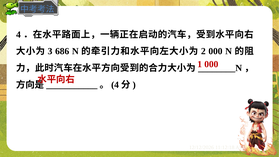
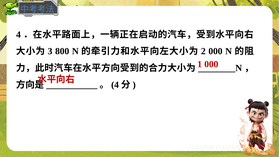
686: 686 -> 800 (62, 51)
